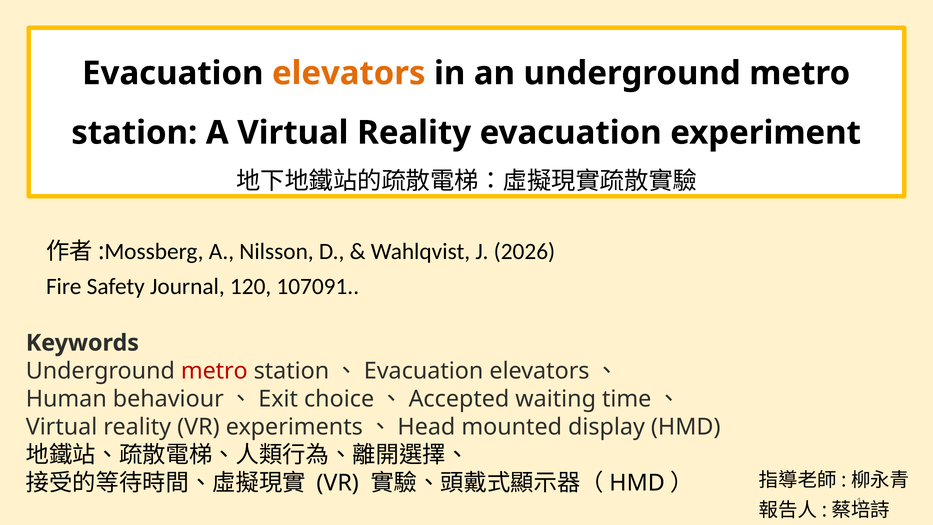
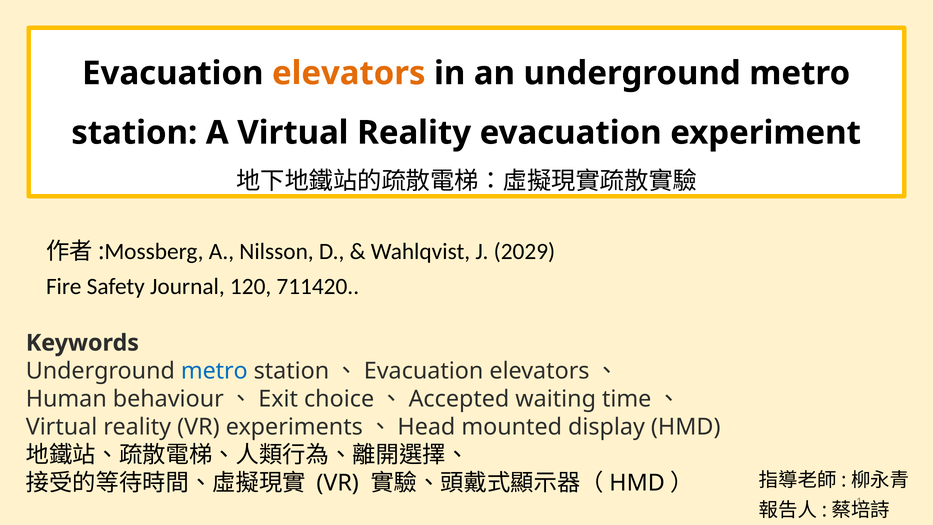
2026: 2026 -> 2029 (524, 252)
107091: 107091 -> 711420 (318, 286)
metro colour: red -> blue (214, 371)
